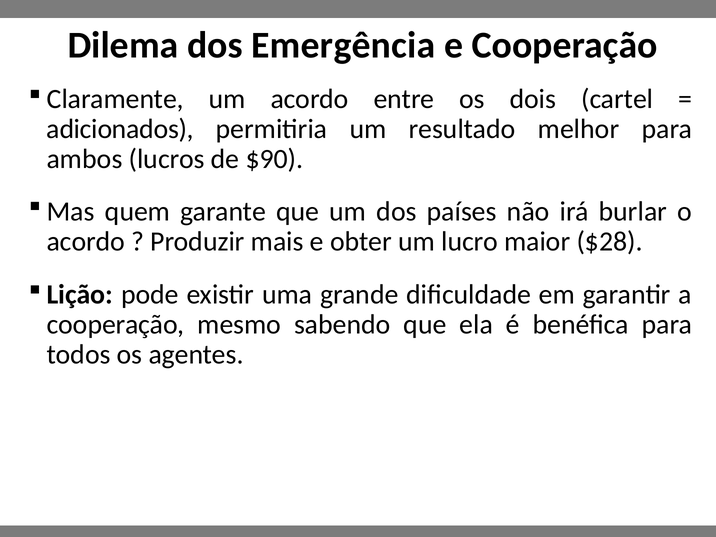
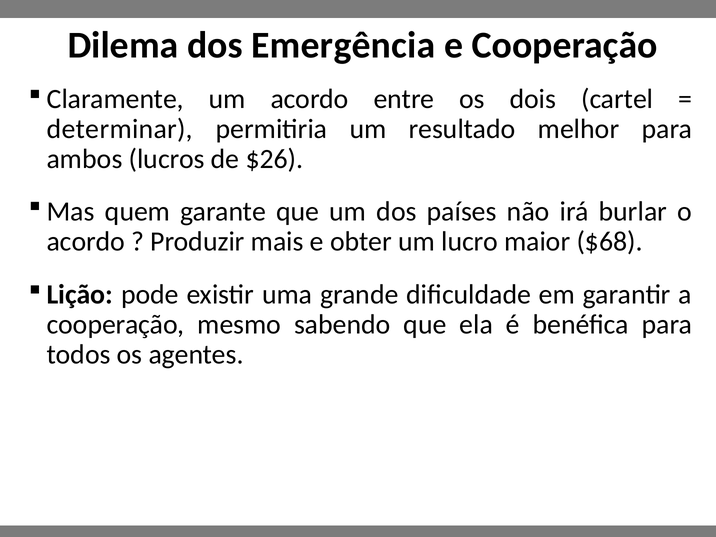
adicionados: adicionados -> determinar (120, 129)
$90: $90 -> $26 (274, 159)
$28: $28 -> $68 (610, 241)
